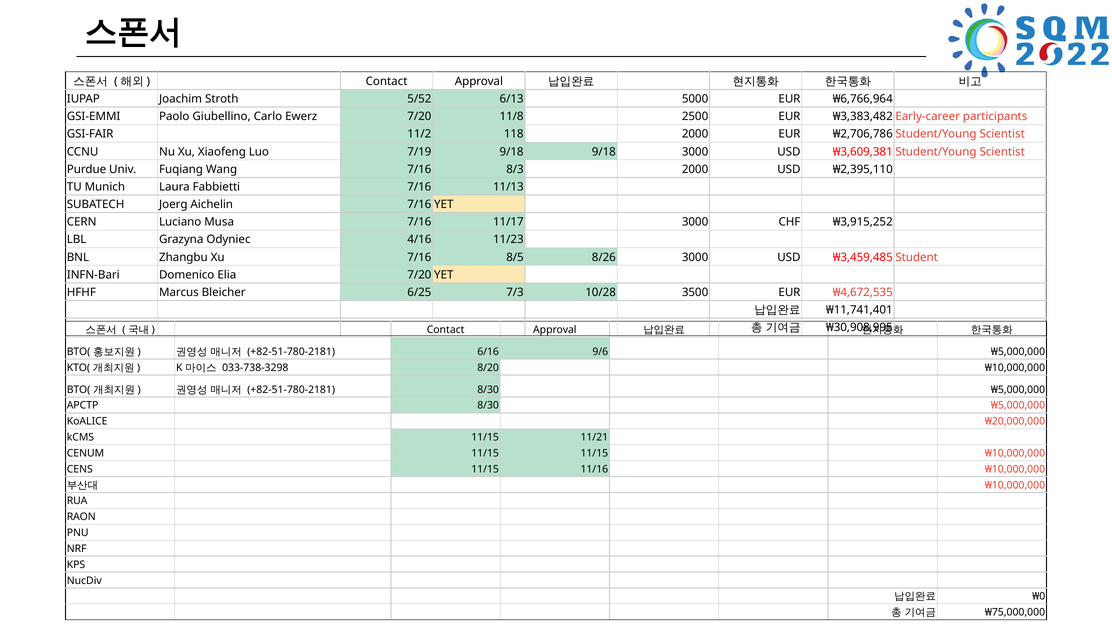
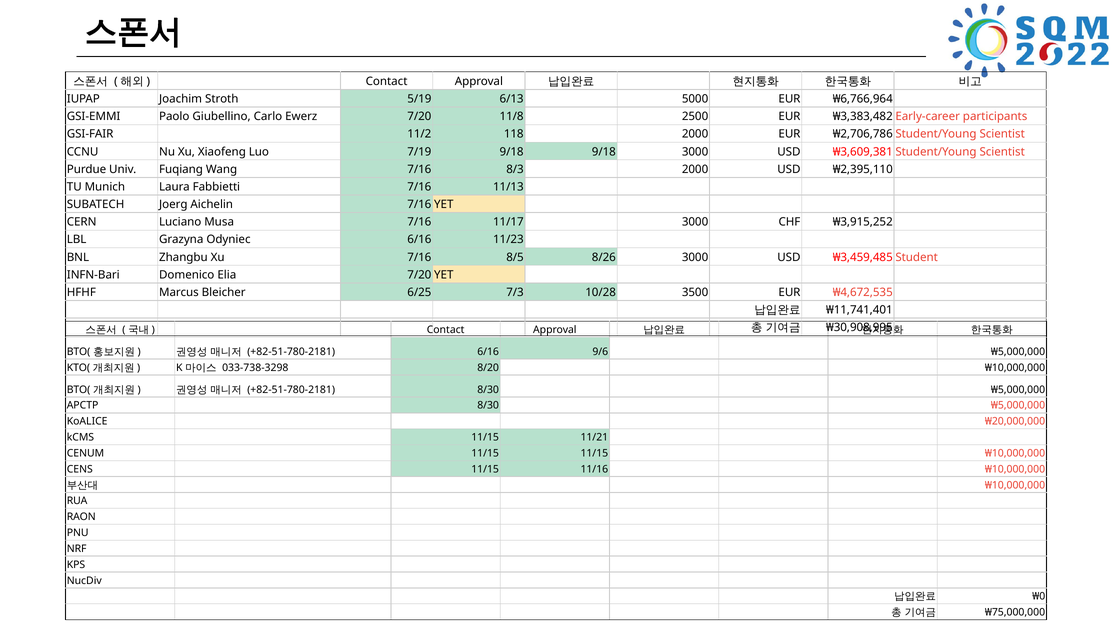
5/52: 5/52 -> 5/19 (419, 99)
Odyniec 4/16: 4/16 -> 6/16 (419, 240)
